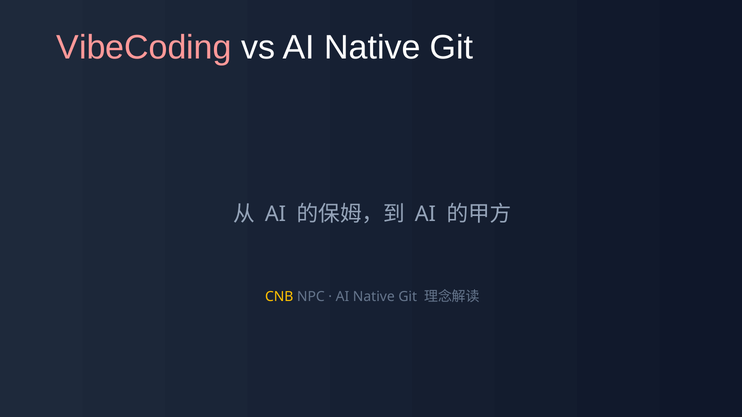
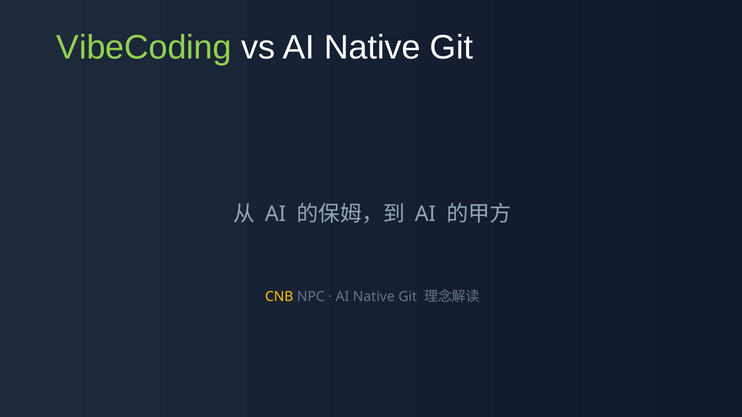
VibeCoding colour: pink -> light green (144, 48)
